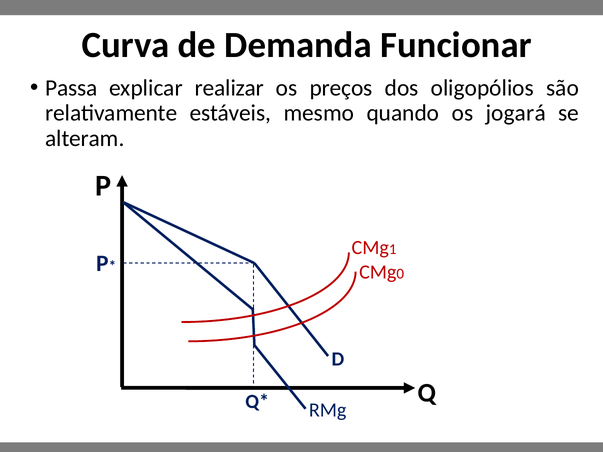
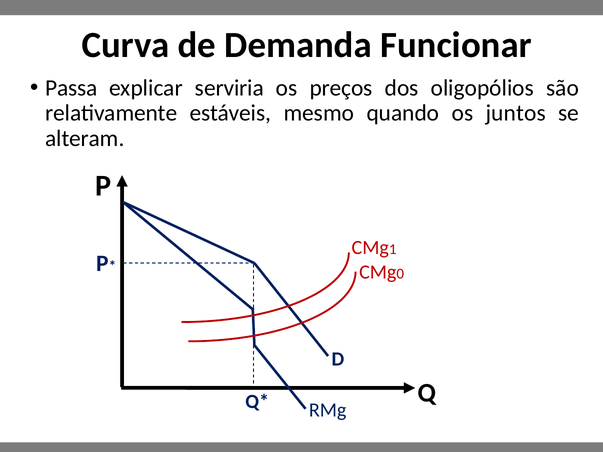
realizar: realizar -> serviria (229, 88)
jogará: jogará -> juntos (516, 113)
